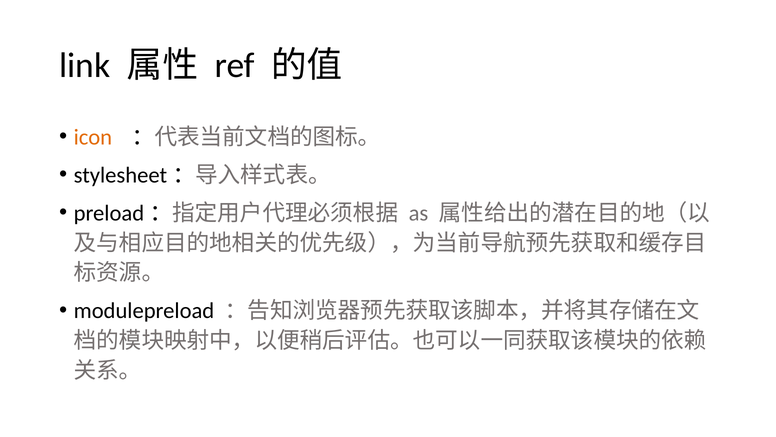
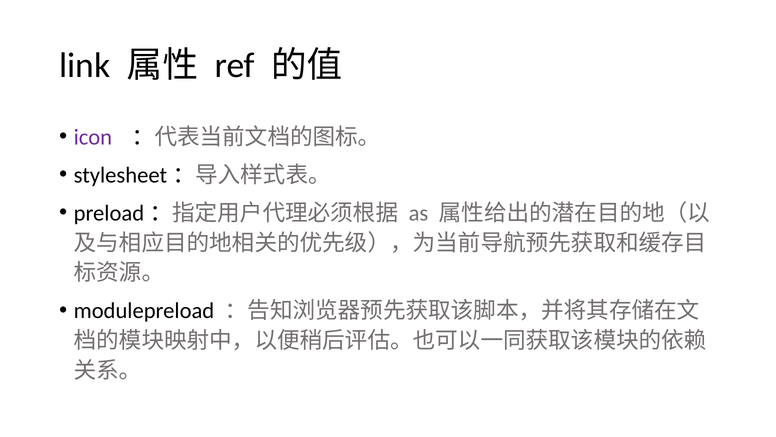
icon colour: orange -> purple (93, 137)
